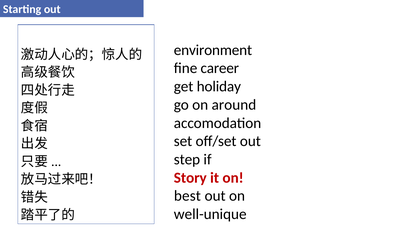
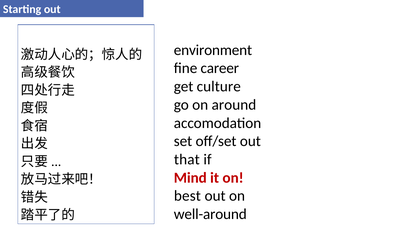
holiday: holiday -> culture (219, 86)
step: step -> that (187, 159)
Story: Story -> Mind (190, 177)
well-unique: well-unique -> well-around (210, 213)
